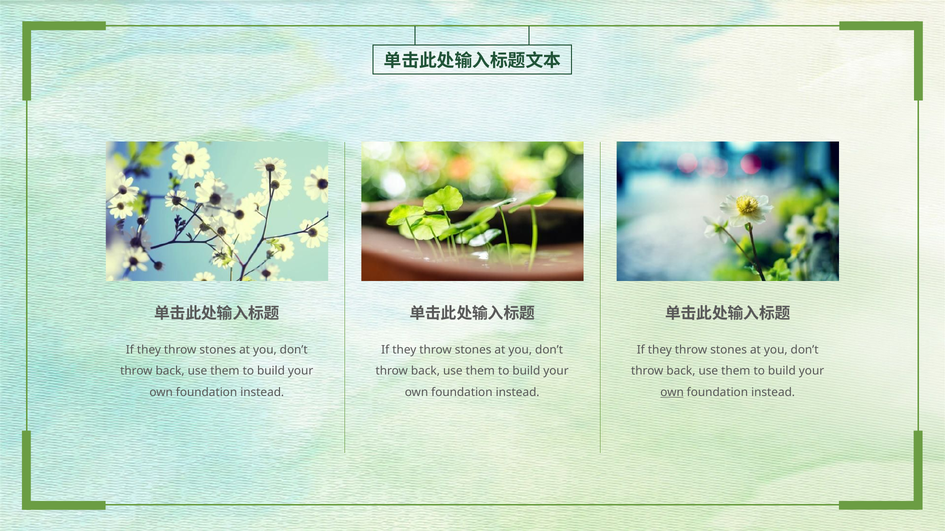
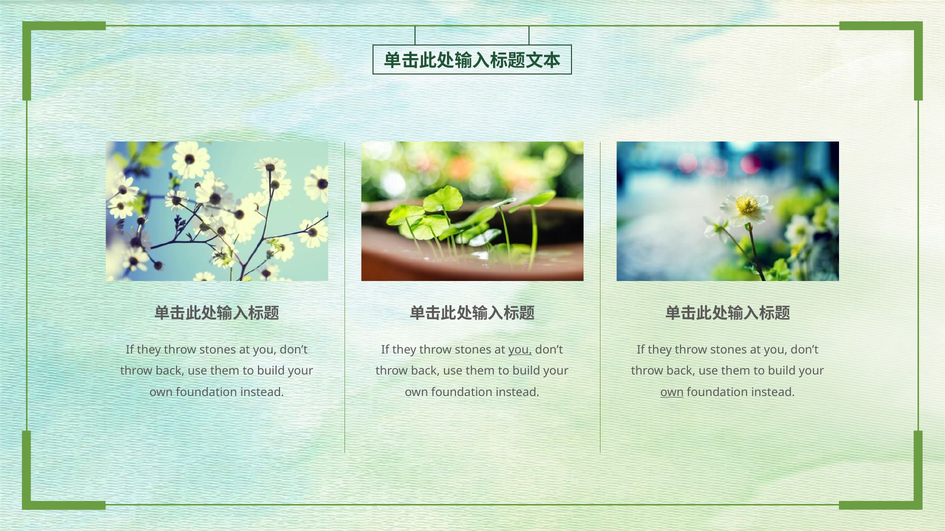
you underline: none -> present (520, 350)
